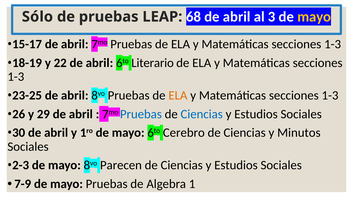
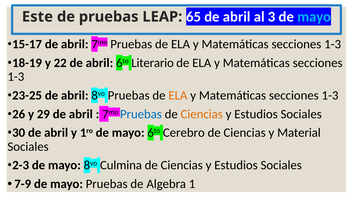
Sólo: Sólo -> Este (37, 17)
68: 68 -> 65 (194, 17)
mayo colour: yellow -> light blue (314, 17)
Ciencias colour: blue -> orange (202, 114)
Minutos: Minutos -> Material (299, 132)
Parecen: Parecen -> Culmina (121, 165)
